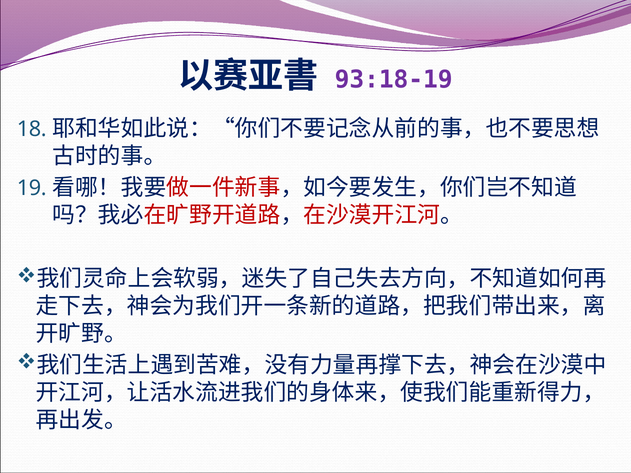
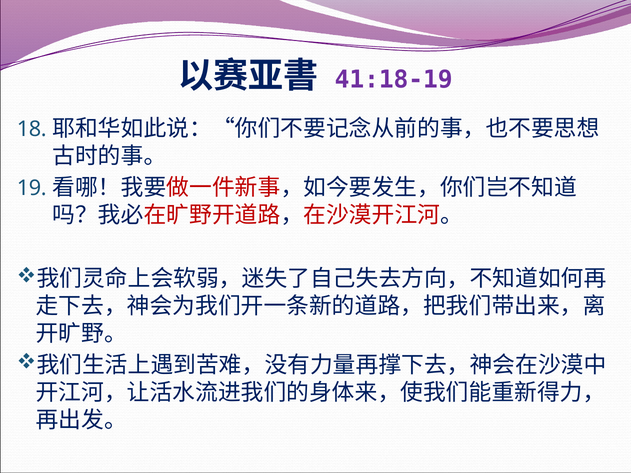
93:18-19: 93:18-19 -> 41:18-19 (394, 80)
